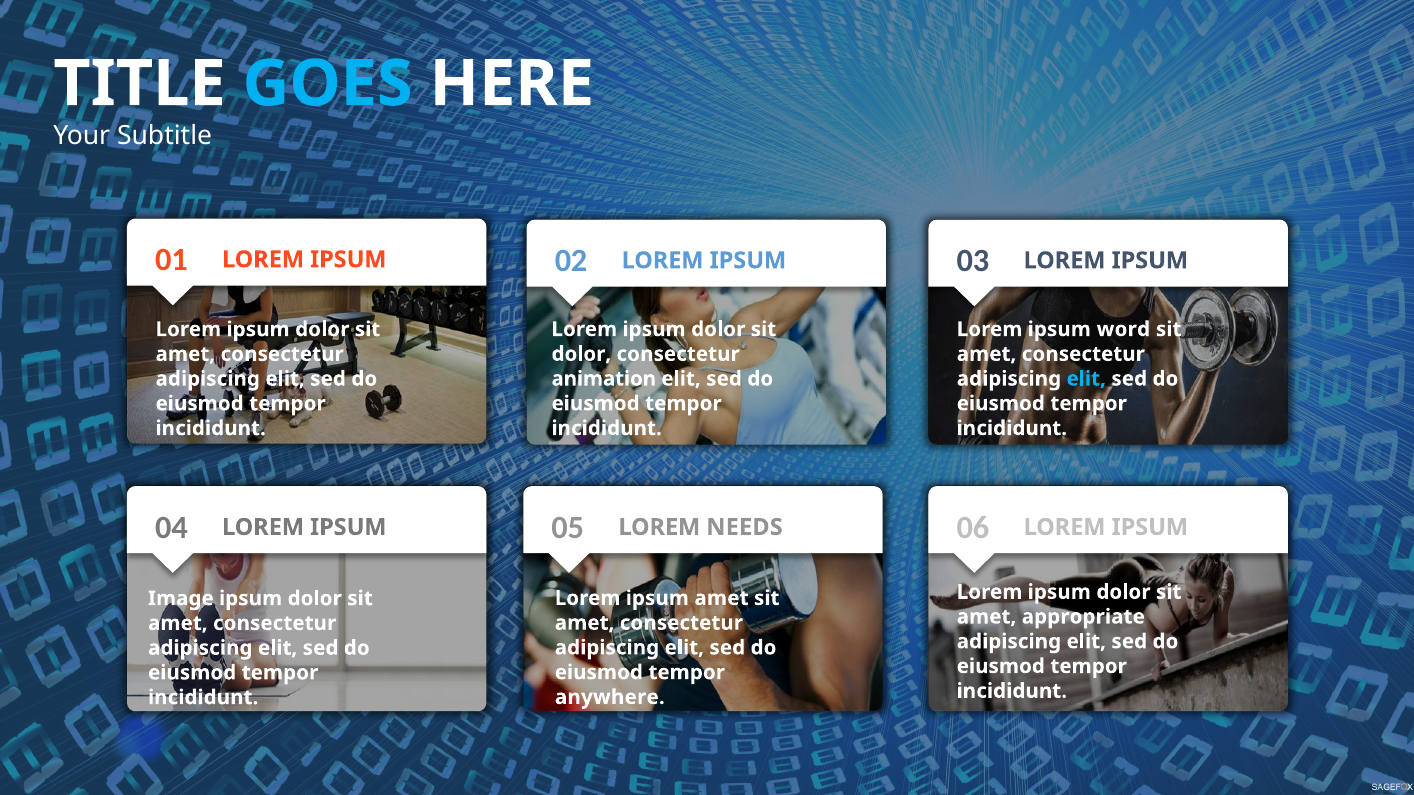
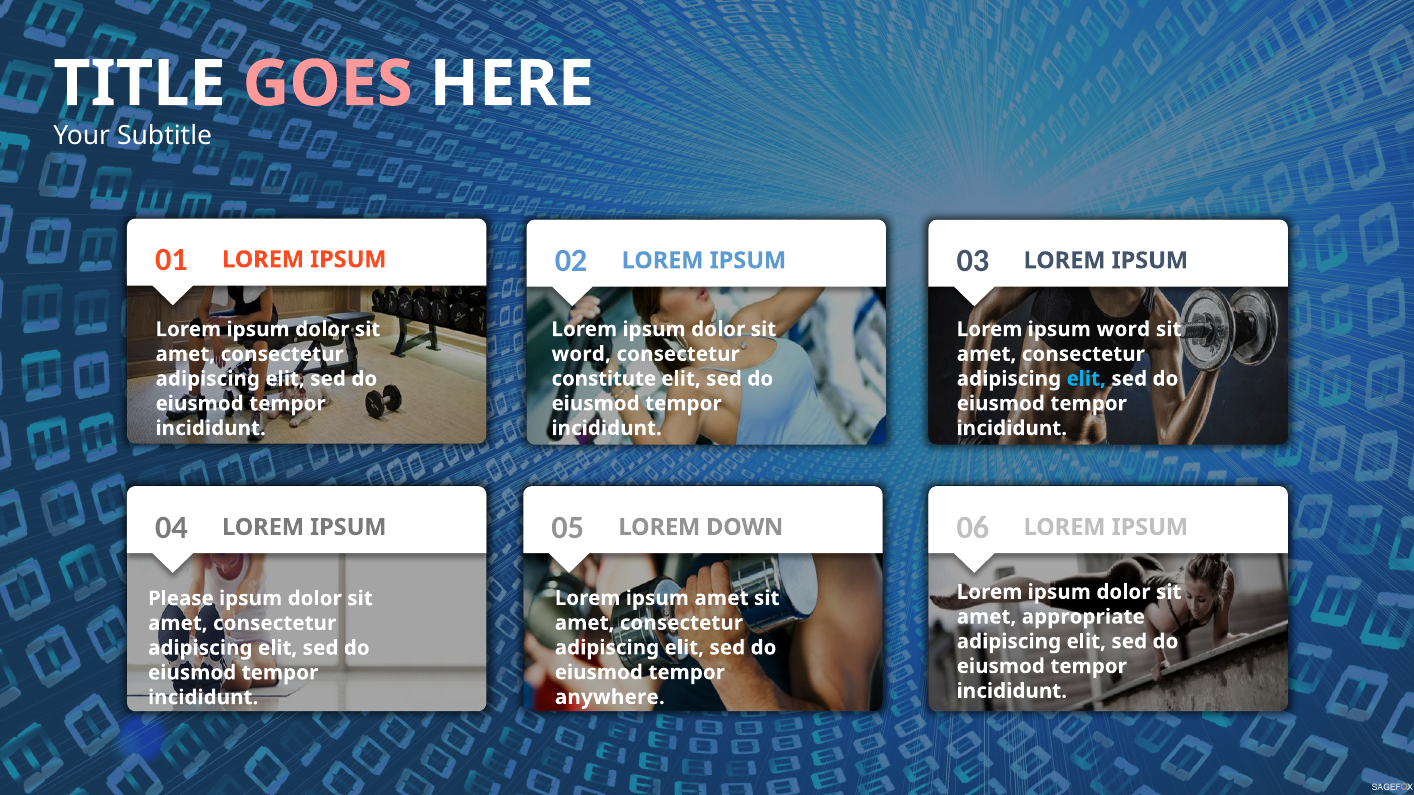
GOES colour: light blue -> pink (328, 84)
dolor: dolor -> word (581, 354)
animation: animation -> constitute (604, 379)
NEEDS: NEEDS -> DOWN (745, 527)
Image: Image -> Please (181, 599)
